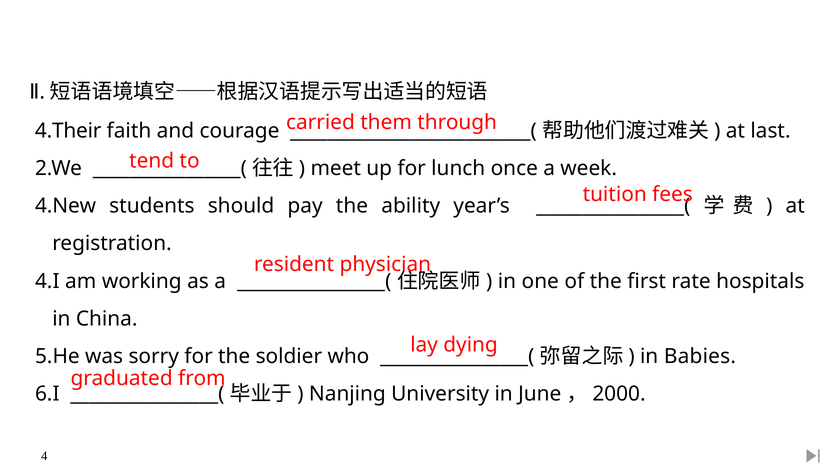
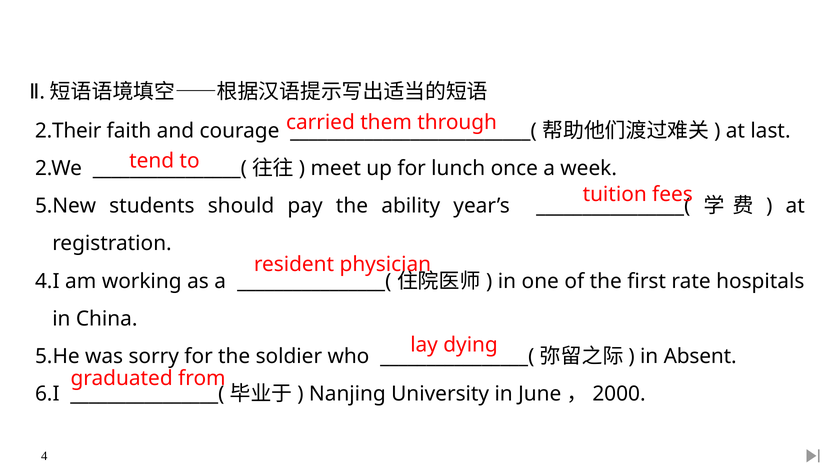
4.Their: 4.Their -> 2.Their (68, 131)
4.New: 4.New -> 5.New (66, 206)
Babies: Babies -> Absent (700, 356)
